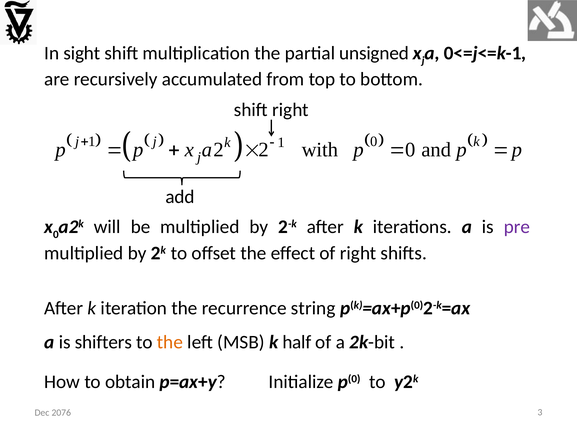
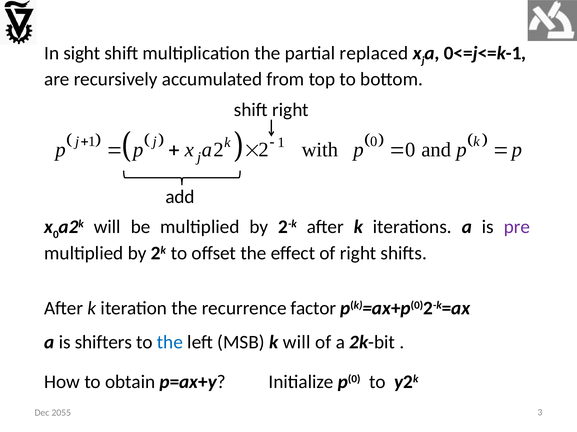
unsigned: unsigned -> replaced (374, 53)
string: string -> factor (313, 309)
the colour: orange -> blue (170, 343)
k half: half -> will (297, 343)
2076: 2076 -> 2055 (61, 413)
